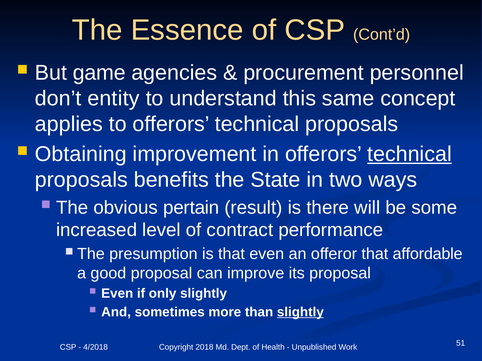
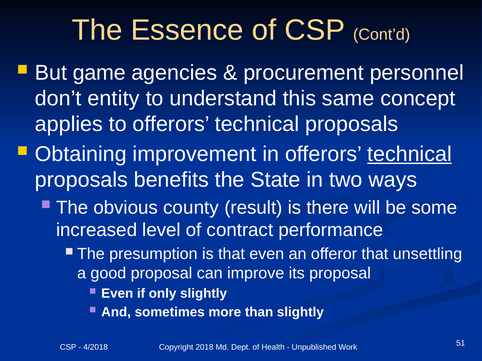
pertain: pertain -> county (191, 208)
affordable: affordable -> unsettling (427, 254)
slightly underline: present -> none (300, 312)
